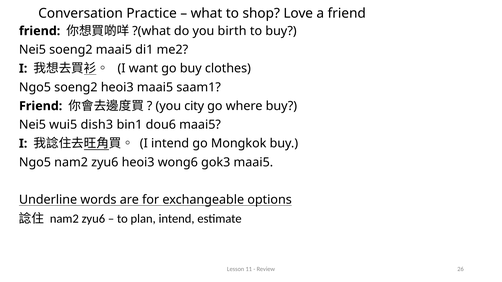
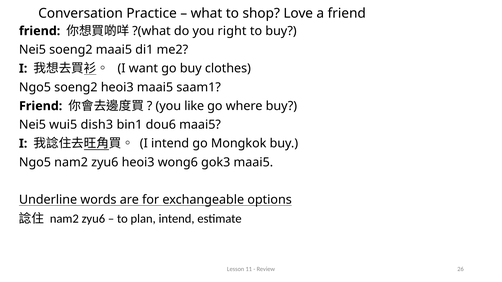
birth: birth -> right (232, 31)
city: city -> like (194, 106)
